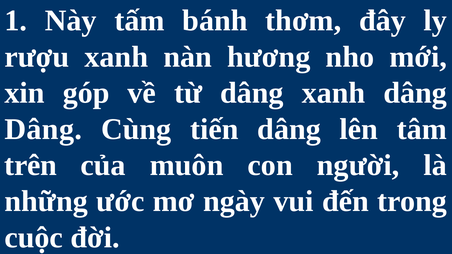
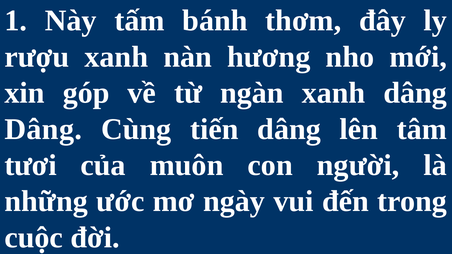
từ dâng: dâng -> ngàn (252, 93)
trên: trên -> tươi (31, 165)
